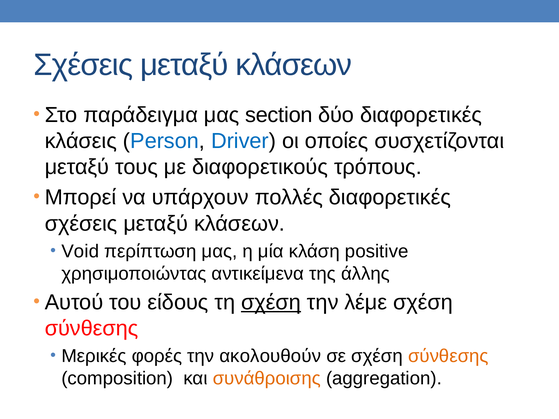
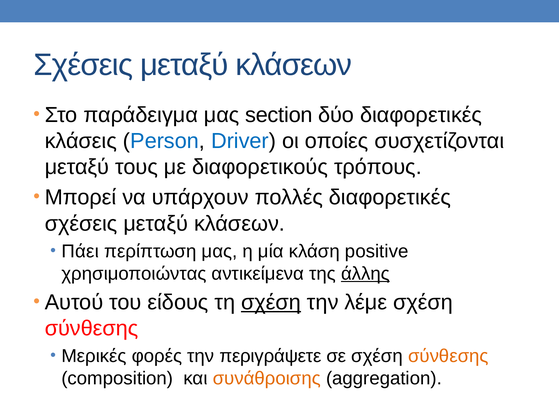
Void: Void -> Πάει (80, 251)
άλλης underline: none -> present (365, 274)
ακολουθούν: ακολουθούν -> περιγράψετε (270, 356)
